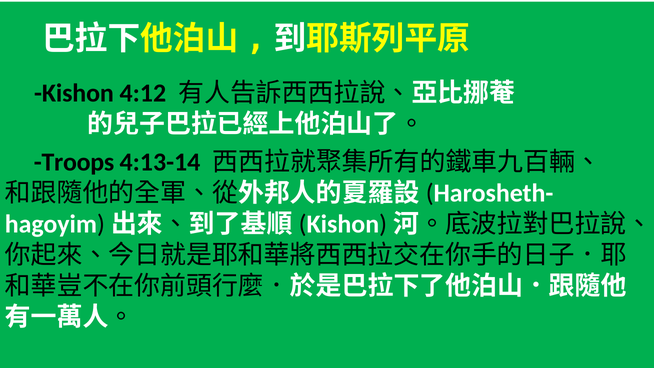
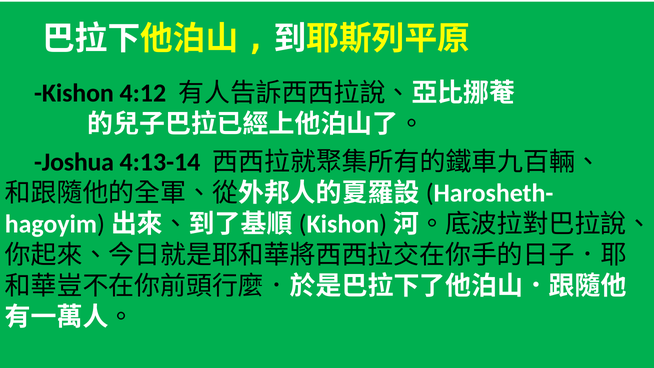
Troops: Troops -> Joshua (74, 162)
